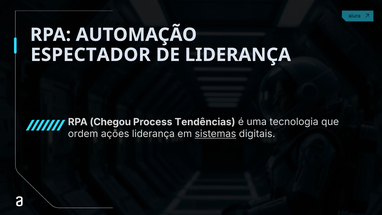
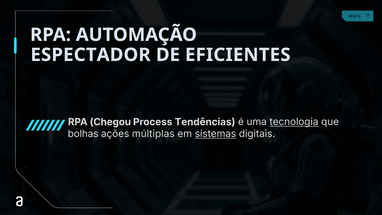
DE LIDERANÇA: LIDERANÇA -> EFICIENTES (238, 55)
tecnologia underline: none -> present (294, 122)
ordem: ordem -> bolhas (83, 134)
ações liderança: liderança -> múltiplas (153, 134)
